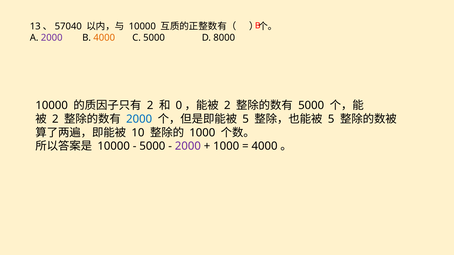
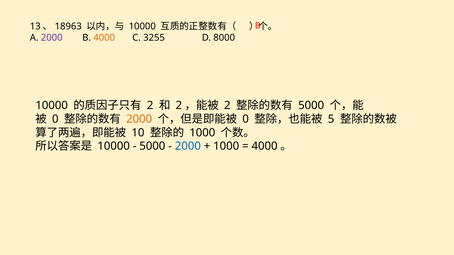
57040: 57040 -> 18963 (68, 26)
C 5000: 5000 -> 3255 (154, 38)
0: 0 -> 2 (179, 106)
2: 2 -> 0 (55, 119)
2000 colour: blue -> orange (139, 119)
5: 5 -> 0 (246, 119)
2000 colour: purple -> blue (188, 146)
